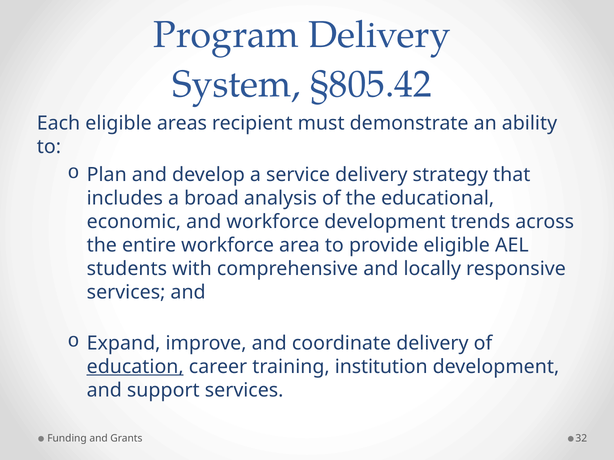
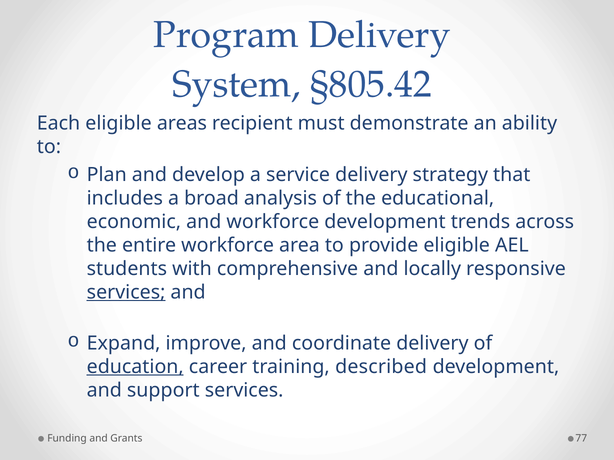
services underline: none -> present (126, 292)
institution: institution -> described (381, 367)
32: 32 -> 77 (581, 439)
